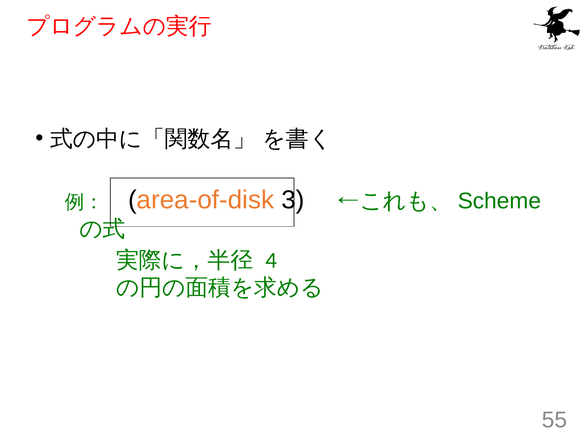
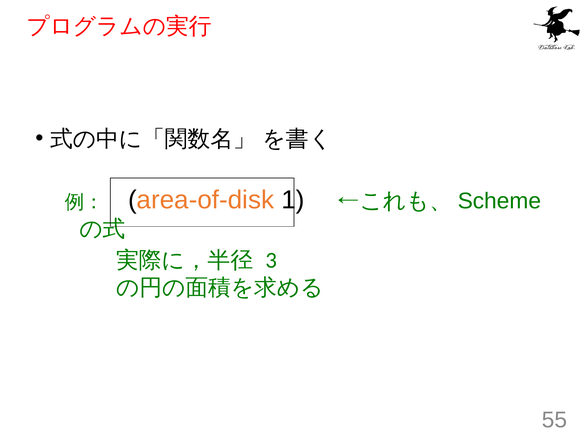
3: 3 -> 1 (293, 200)
4: 4 -> 3 (271, 260)
